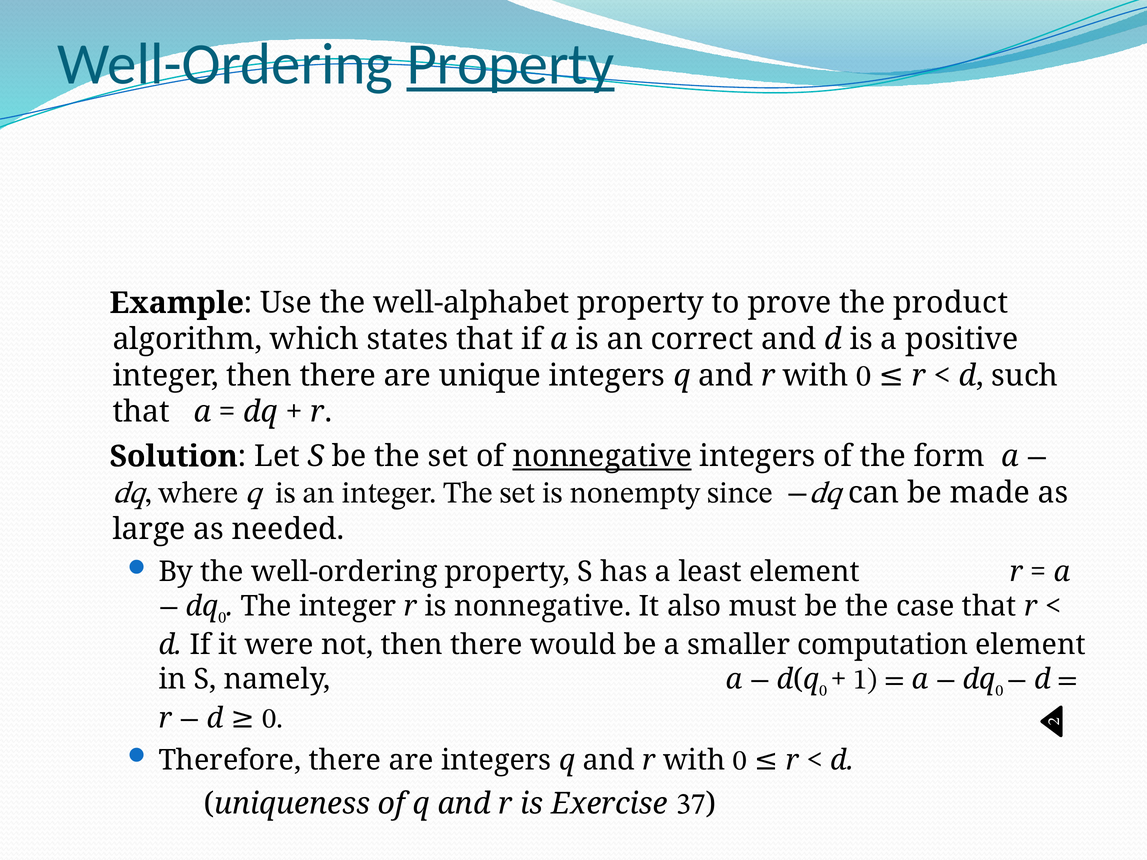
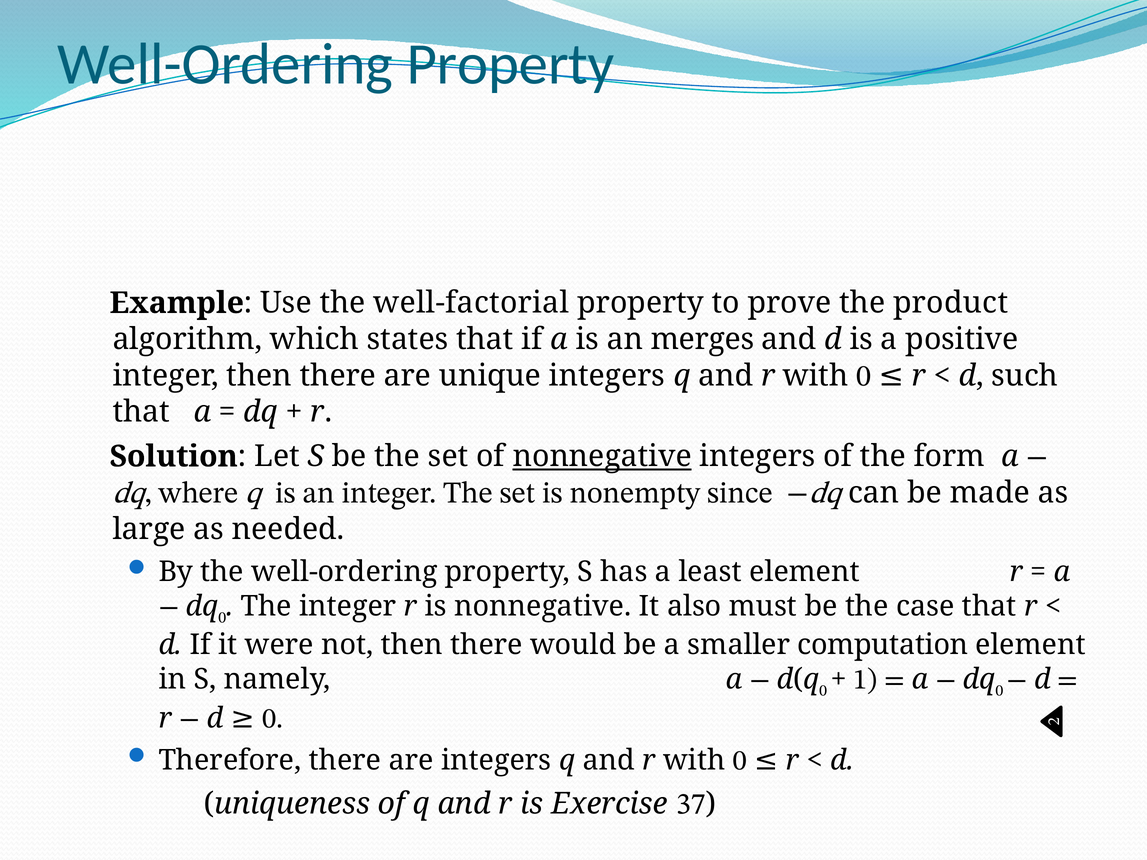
Property underline: present -> none (511, 64)
well-alphabet: well-alphabet -> well-factorial (471, 303)
correct: correct -> merges (702, 339)
